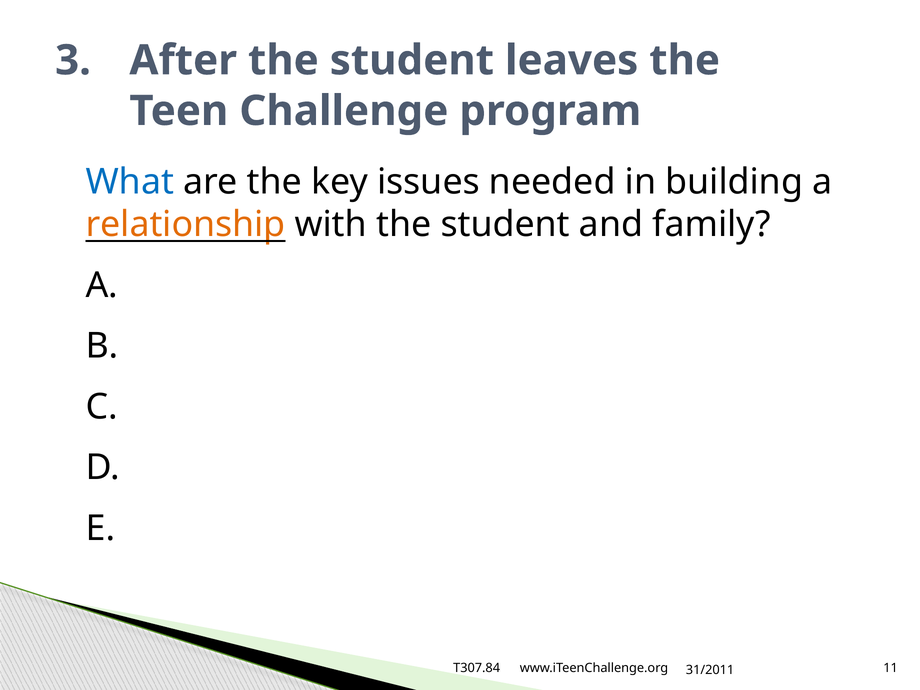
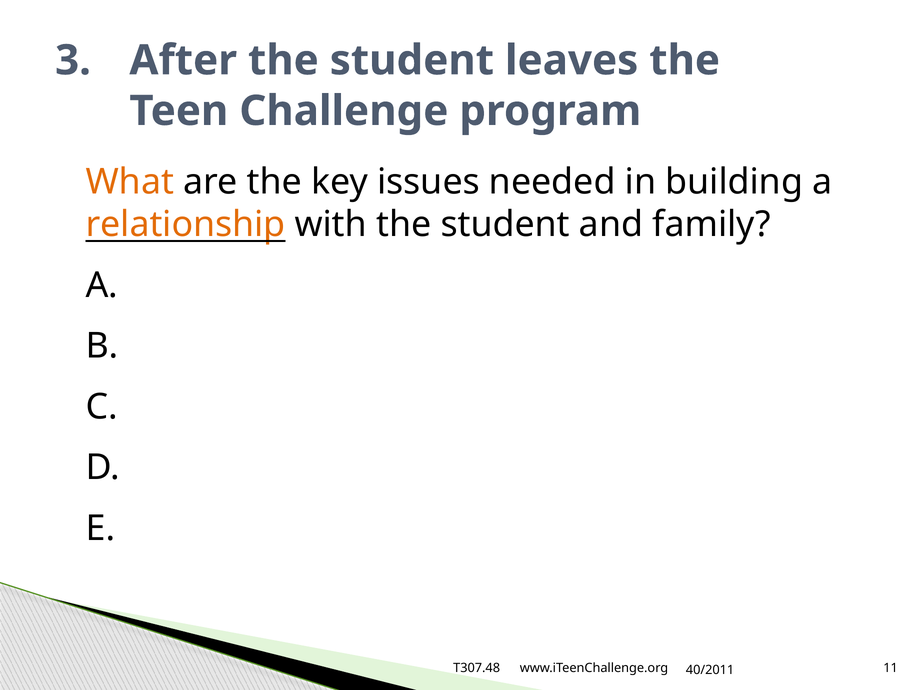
What colour: blue -> orange (130, 182)
T307.84: T307.84 -> T307.48 (477, 668)
31/2011: 31/2011 -> 40/2011 (710, 670)
